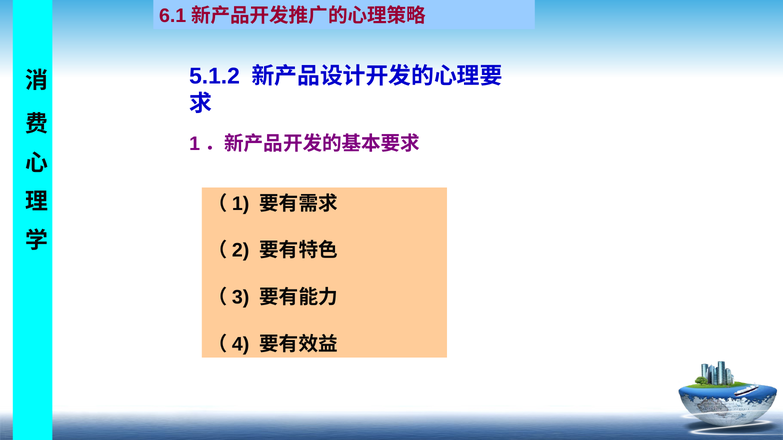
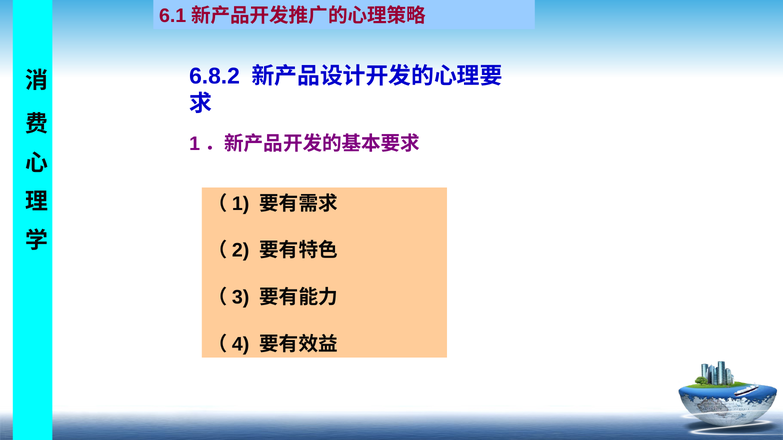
5.1.2: 5.1.2 -> 6.8.2 (215, 76)
